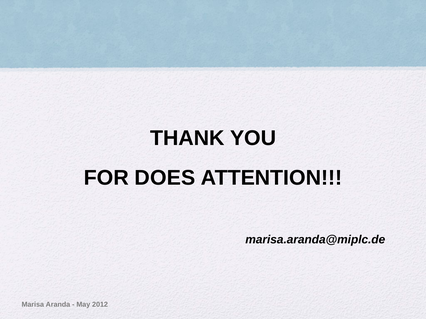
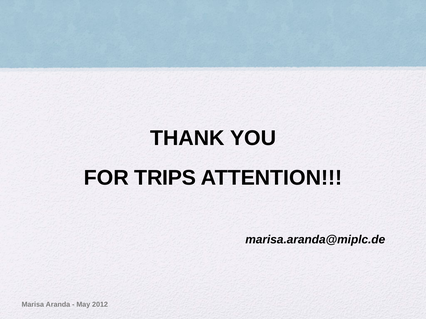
DOES: DOES -> TRIPS (165, 178)
